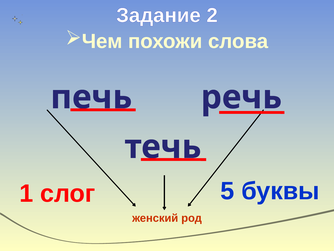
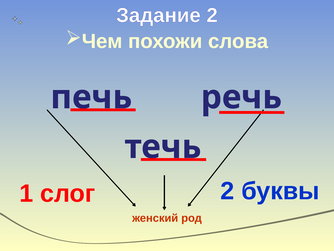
слог 5: 5 -> 2 (227, 191)
